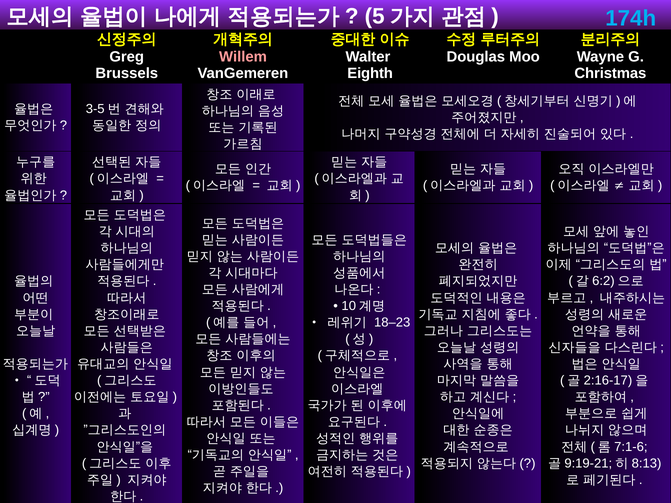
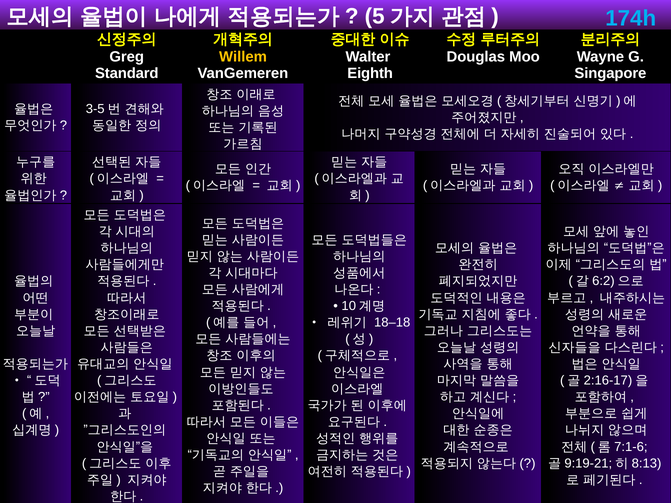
Willem colour: pink -> yellow (243, 57)
Brussels: Brussels -> Standard (127, 73)
Christmas: Christmas -> Singapore (610, 73)
18–23: 18–23 -> 18–18 (392, 323)
